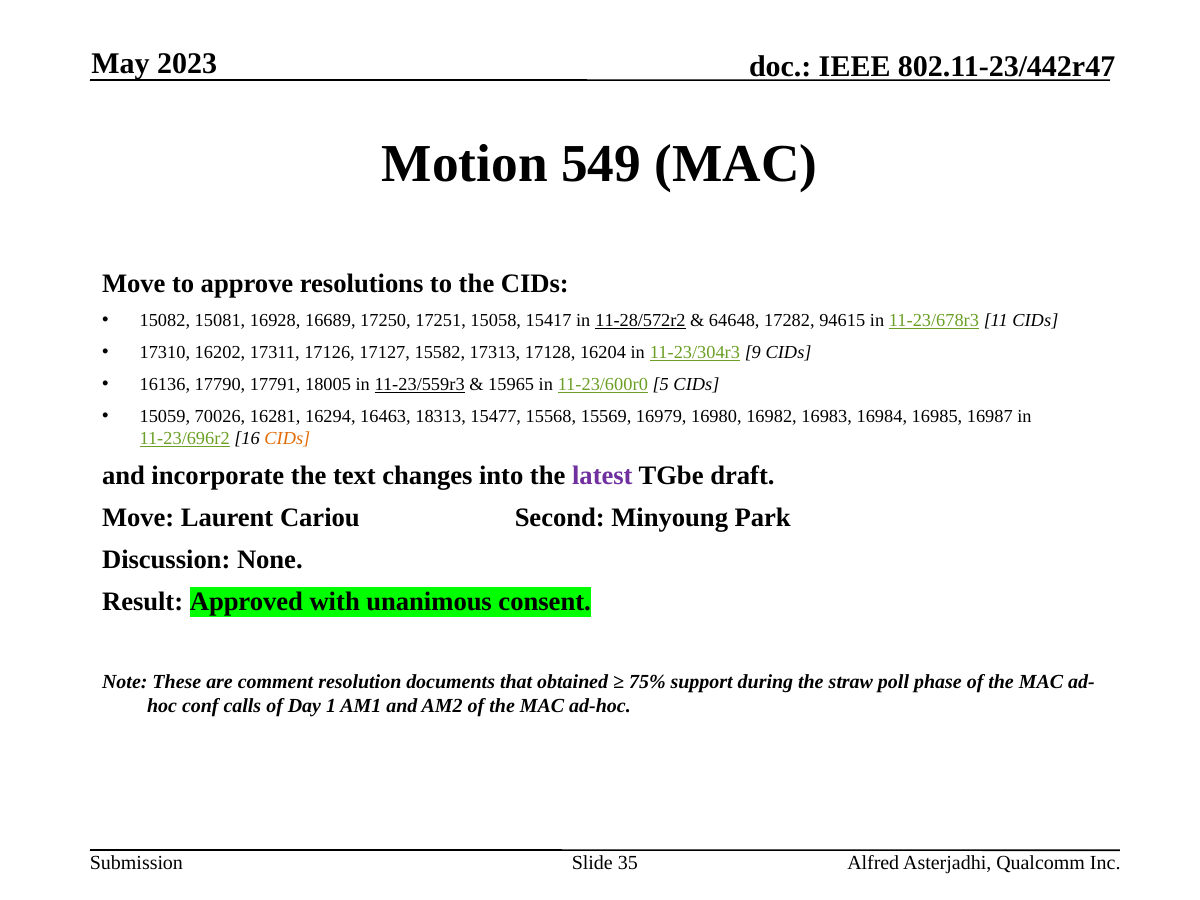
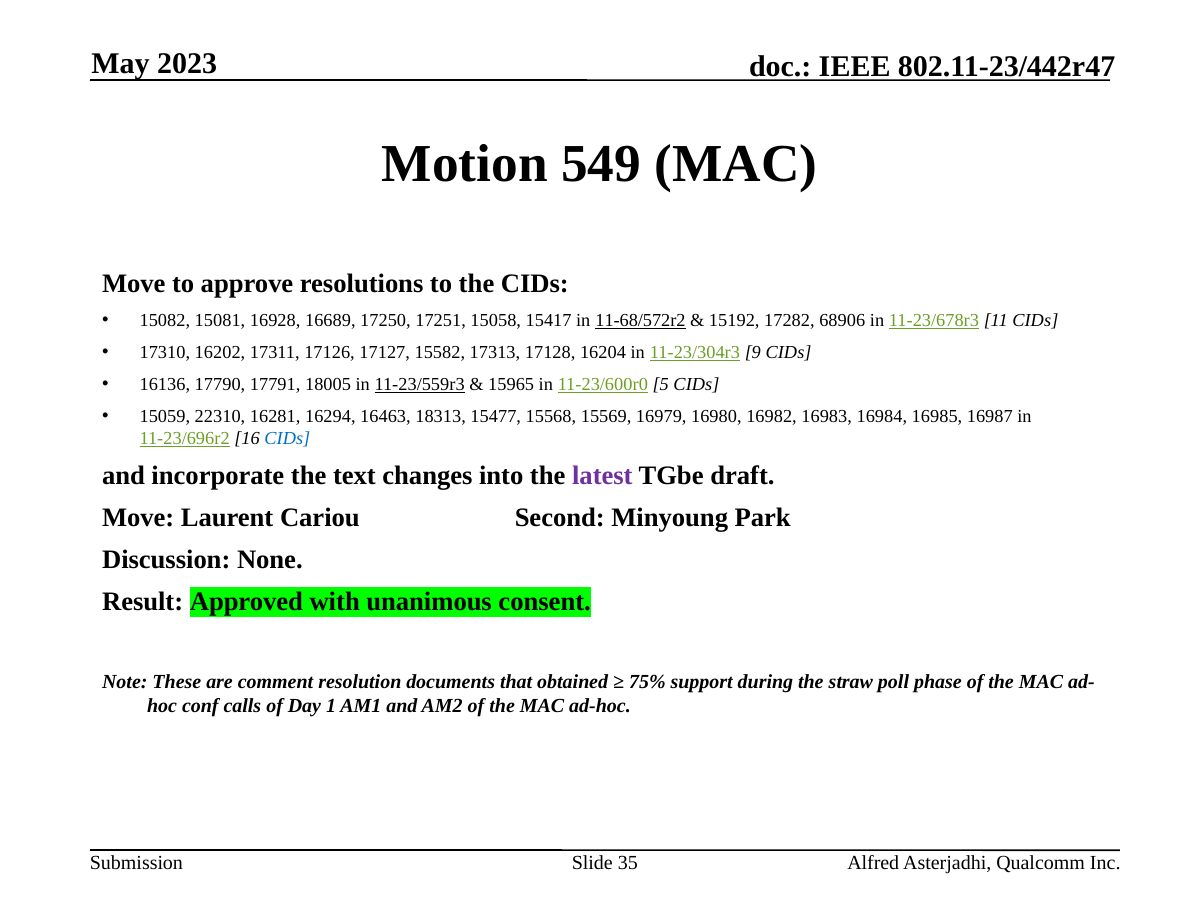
11-28/572r2: 11-28/572r2 -> 11-68/572r2 (640, 320)
64648: 64648 -> 15192 (734, 320)
94615: 94615 -> 68906 (842, 320)
70026: 70026 -> 22310 (220, 416)
CIDs colour: orange -> blue (287, 438)
